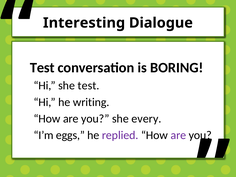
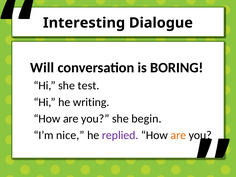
Test: Test -> Will (42, 68)
every: every -> begin (146, 119)
eggs: eggs -> nice (70, 135)
are colour: purple -> orange (178, 135)
